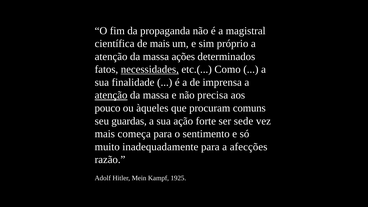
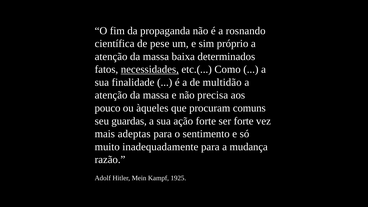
magistral: magistral -> rosnando (246, 31)
de mais: mais -> pese (160, 44)
ações: ações -> baixa (183, 57)
imprensa: imprensa -> multidão (222, 82)
atenção underline: present -> none (111, 95)
ser sede: sede -> forte (244, 121)
começa: começa -> adeptas (134, 134)
afecções: afecções -> mudança (249, 147)
